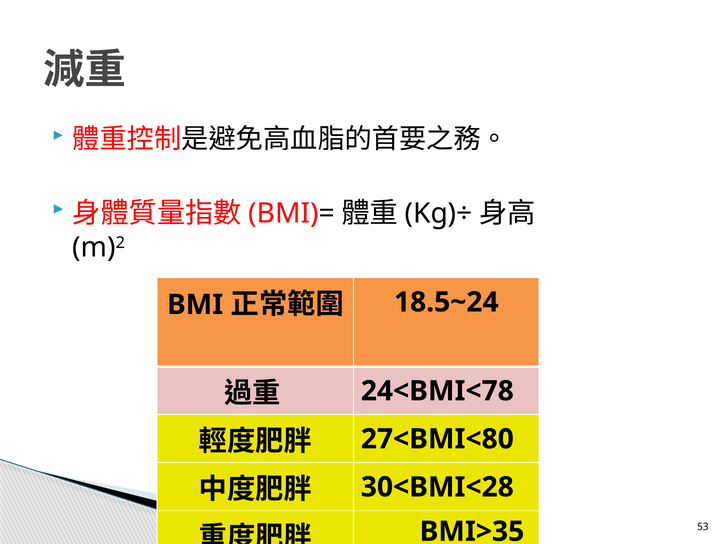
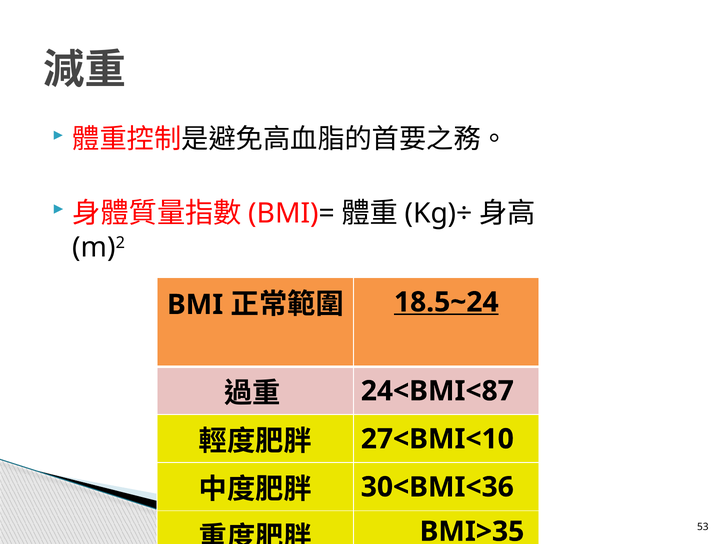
18.5~24 underline: none -> present (446, 302)
24<BMI<78: 24<BMI<78 -> 24<BMI<87 (437, 391)
27<BMI<80: 27<BMI<80 -> 27<BMI<10 (437, 439)
30<BMI<28: 30<BMI<28 -> 30<BMI<36 (437, 488)
